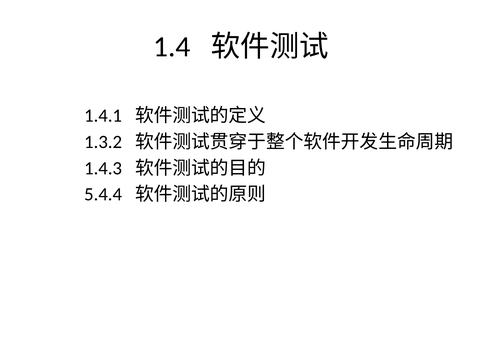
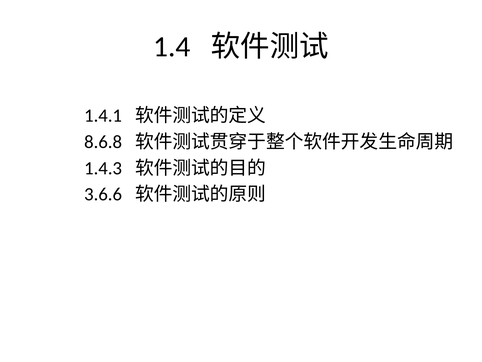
1.3.2: 1.3.2 -> 8.6.8 (103, 142)
5.4.4: 5.4.4 -> 3.6.6 (103, 194)
